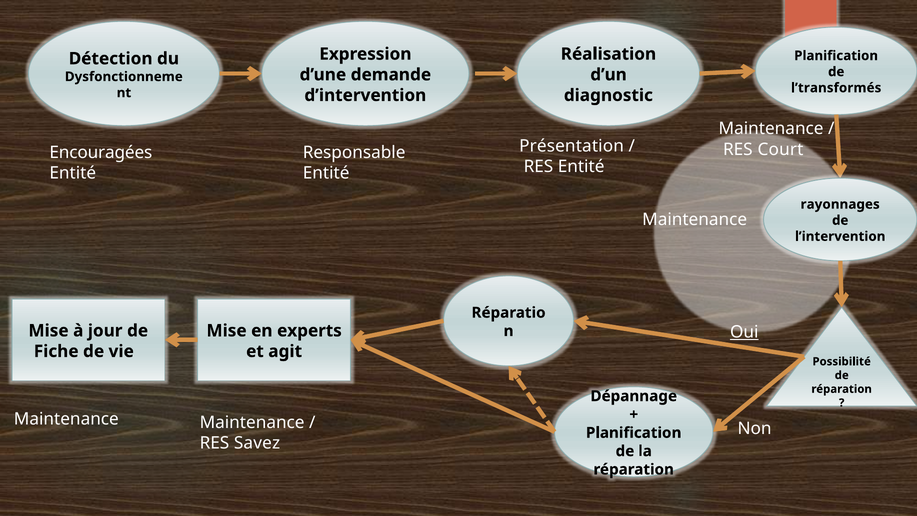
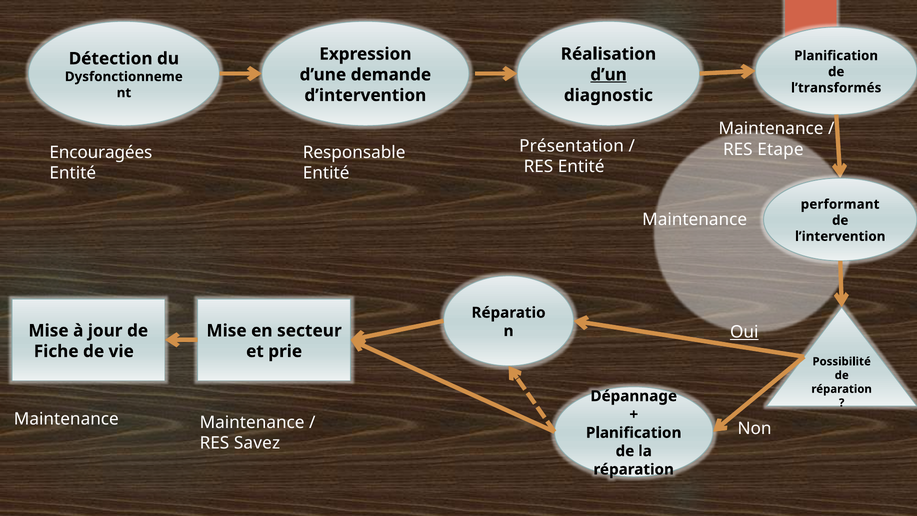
d’un underline: none -> present (609, 75)
Court: Court -> Etape (780, 149)
rayonnages: rayonnages -> performant (840, 204)
experts: experts -> secteur (309, 331)
agit: agit -> prie (285, 351)
